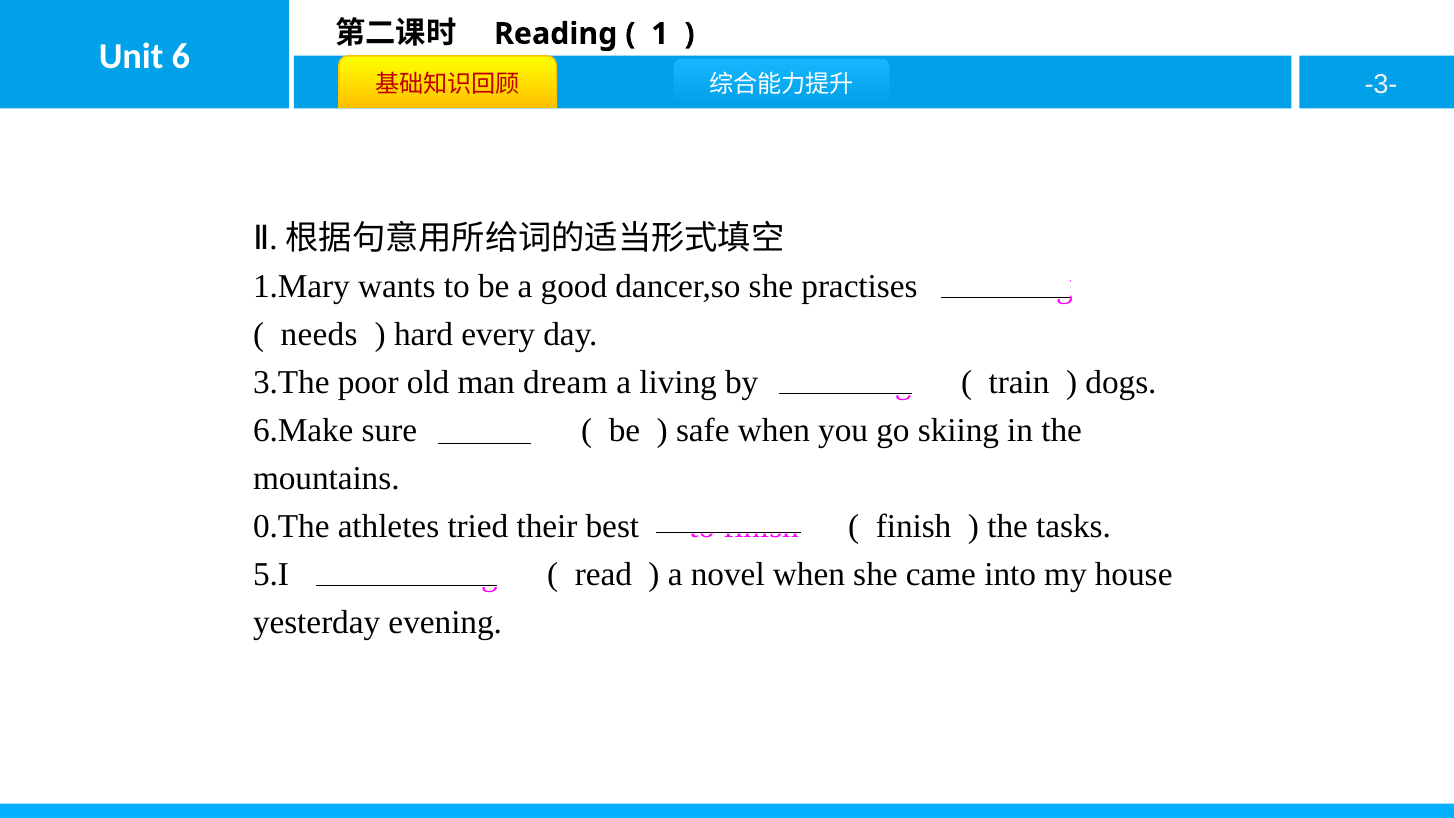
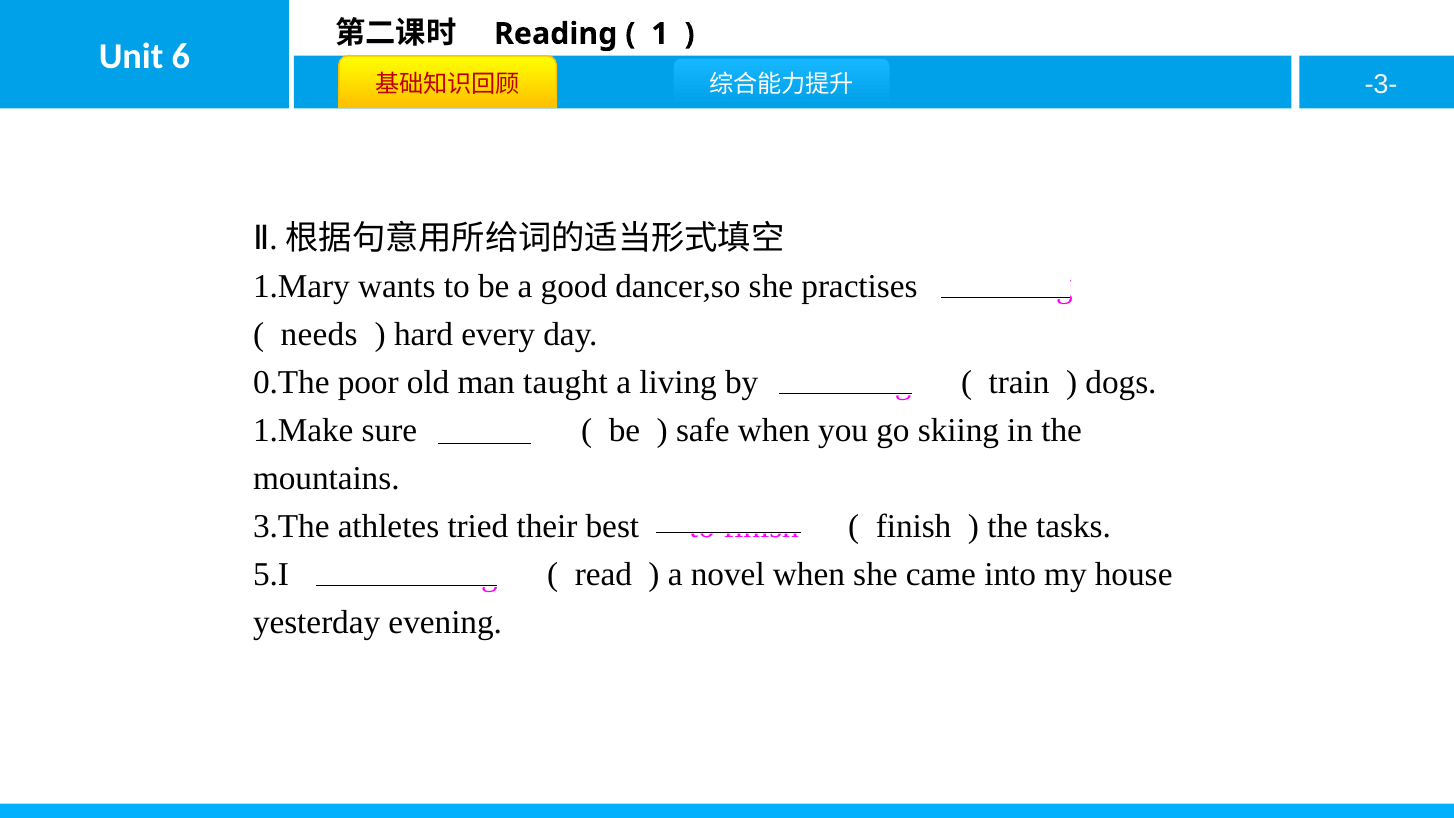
3.The: 3.The -> 0.The (291, 382)
dream: dream -> taught (565, 382)
6.Make: 6.Make -> 1.Make (303, 430)
0.The: 0.The -> 3.The (291, 526)
